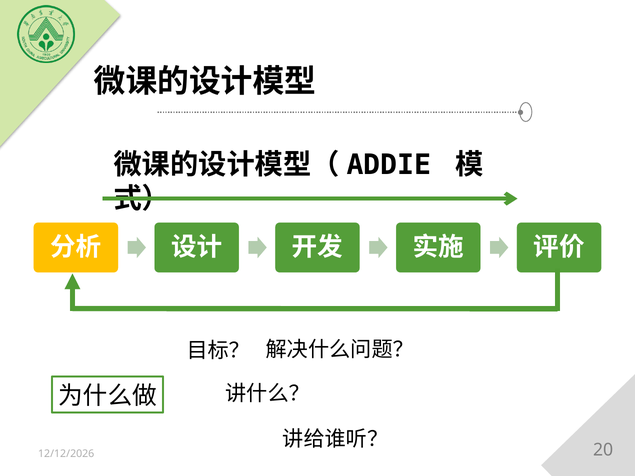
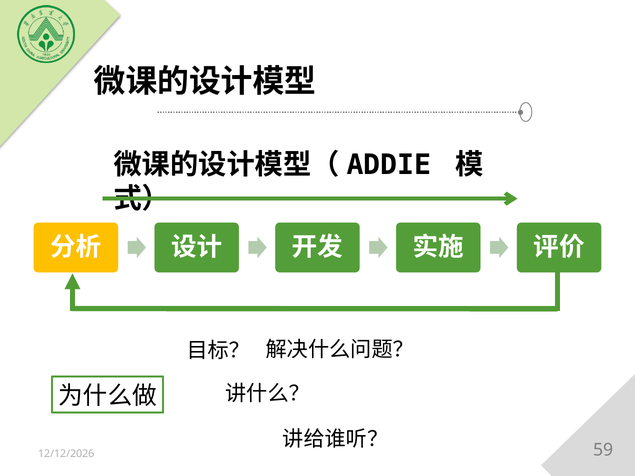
20: 20 -> 59 (603, 450)
